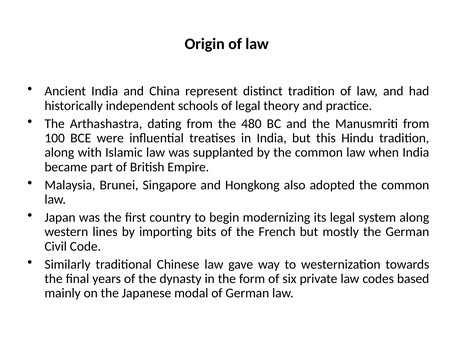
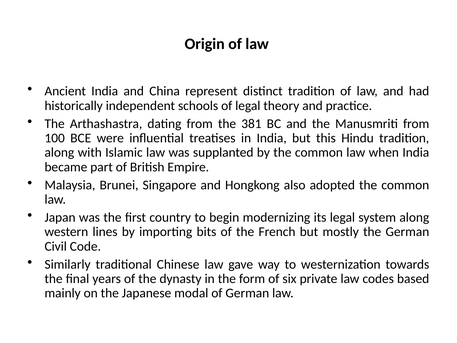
480: 480 -> 381 (251, 124)
